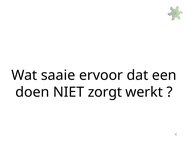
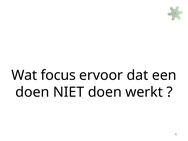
saaie: saaie -> focus (58, 75)
NIET zorgt: zorgt -> doen (105, 92)
